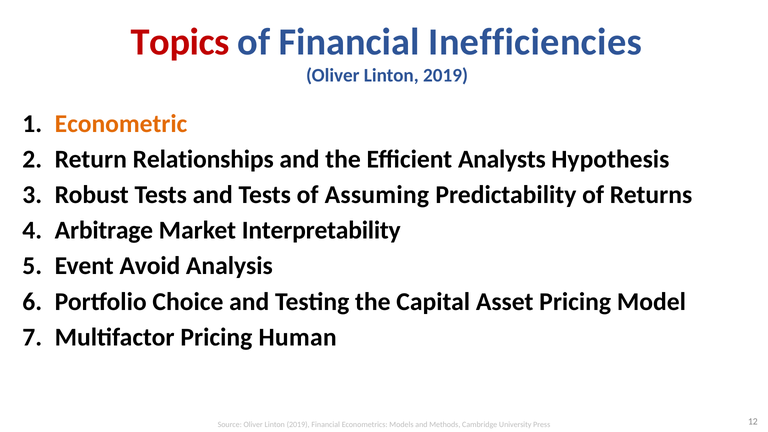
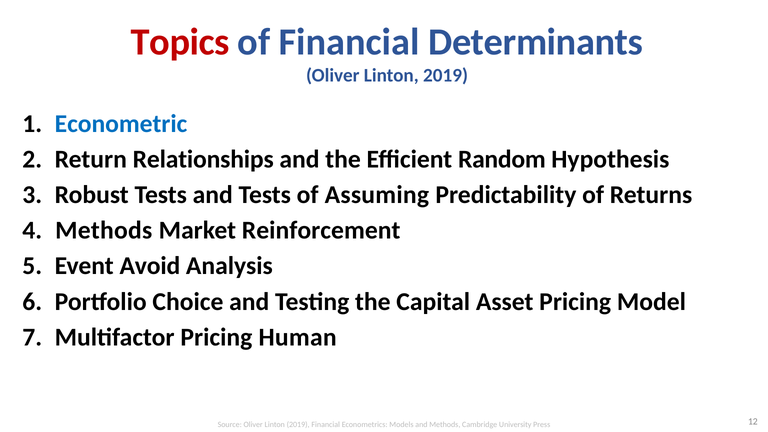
Inefficiencies: Inefficiencies -> Determinants (536, 42)
Econometric colour: orange -> blue (121, 124)
Analysts: Analysts -> Random (502, 159)
Arbitrage: Arbitrage -> Methods (104, 230)
Interpretability: Interpretability -> Reinforcement (321, 230)
